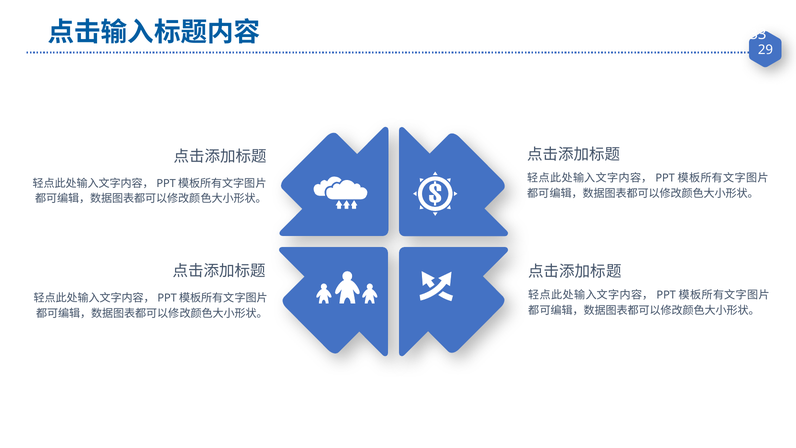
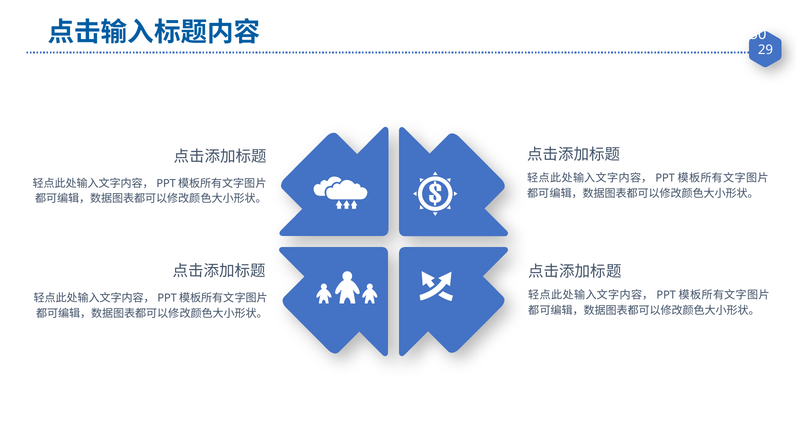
33: 33 -> 50 (758, 35)
